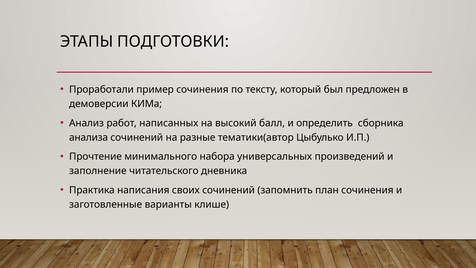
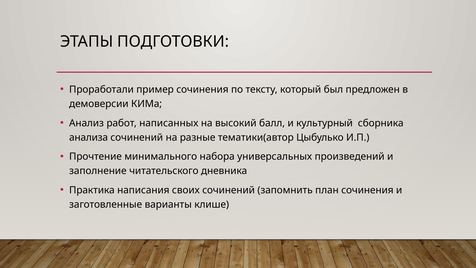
определить: определить -> культурный (325, 123)
